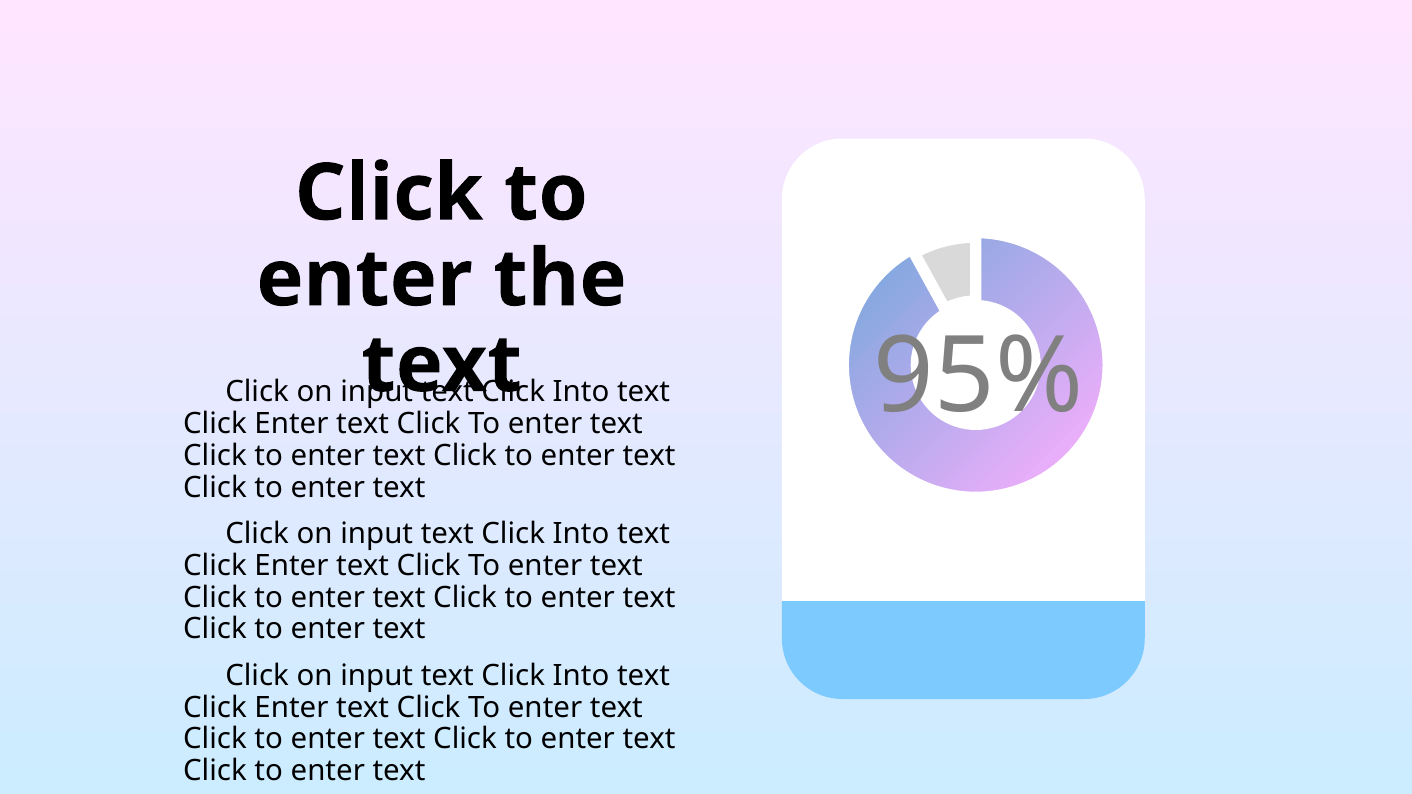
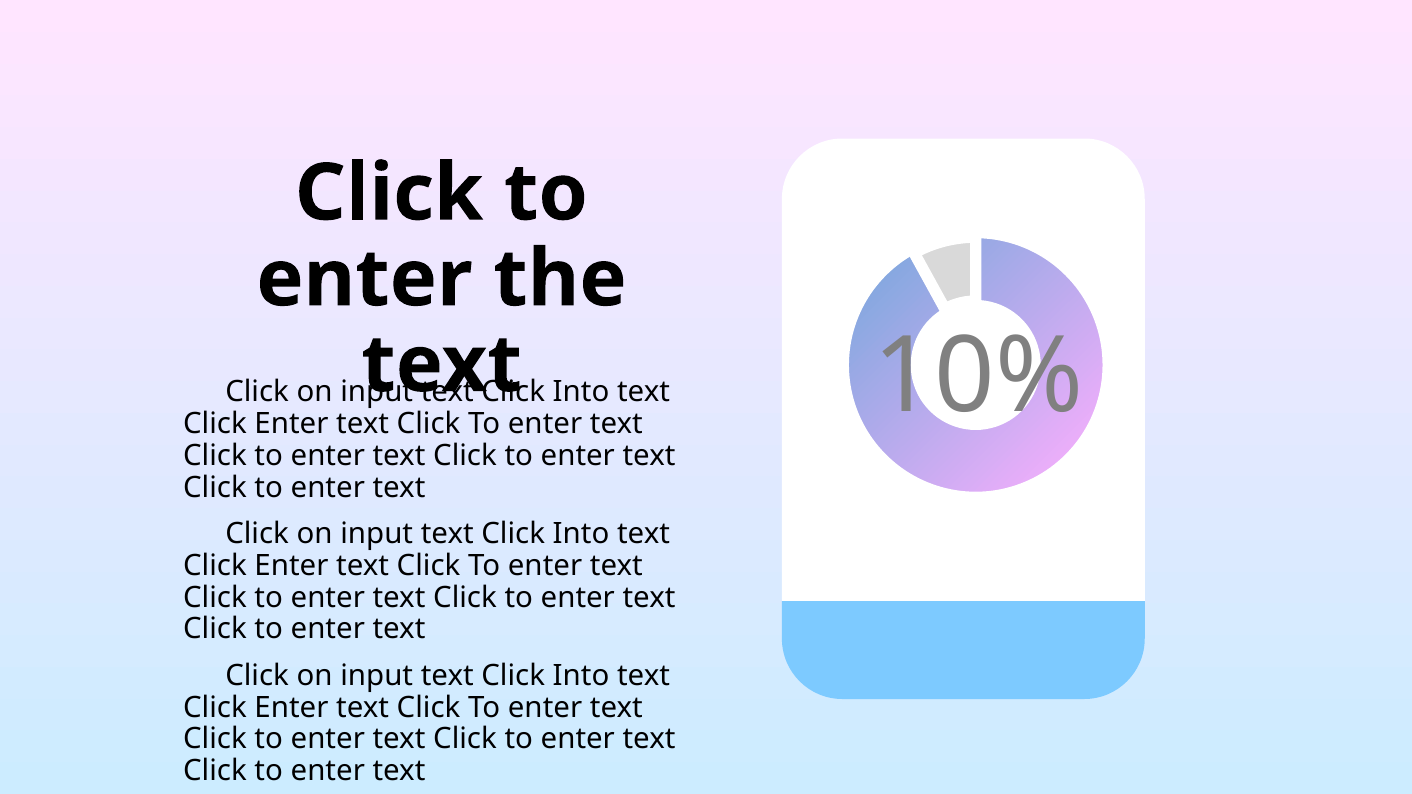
95%: 95% -> 10% (978, 376)
